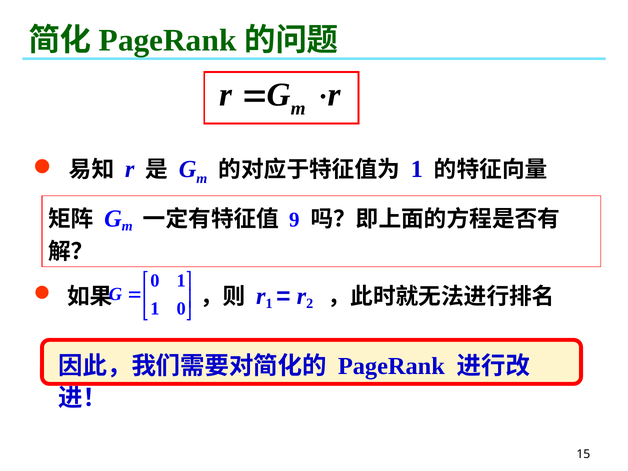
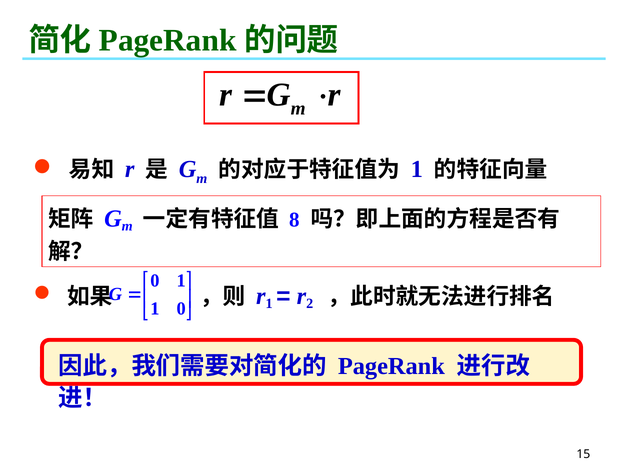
9: 9 -> 8 (294, 220)
